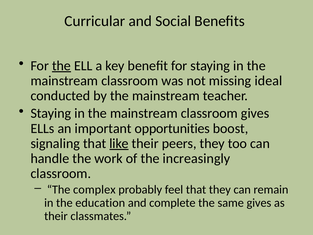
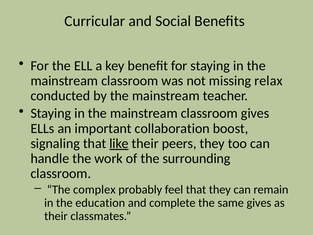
the underline: present -> none (61, 66)
ideal: ideal -> relax (268, 81)
opportunities: opportunities -> collaboration (172, 128)
increasingly: increasingly -> surrounding (196, 158)
